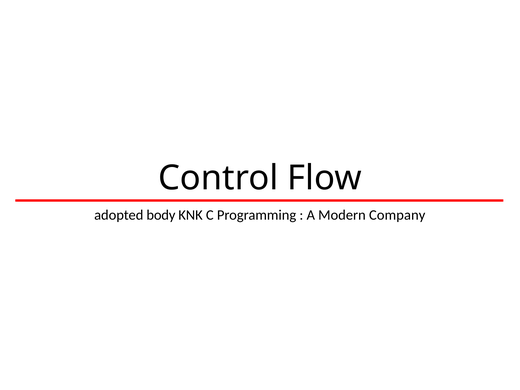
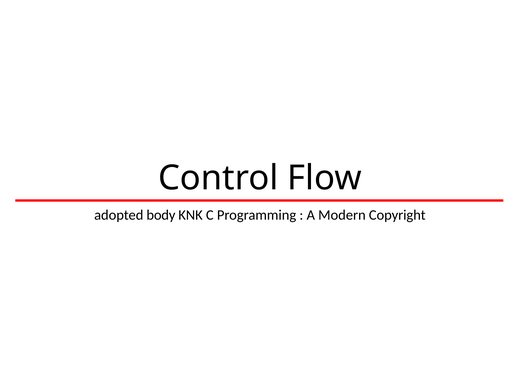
Company: Company -> Copyright (397, 215)
